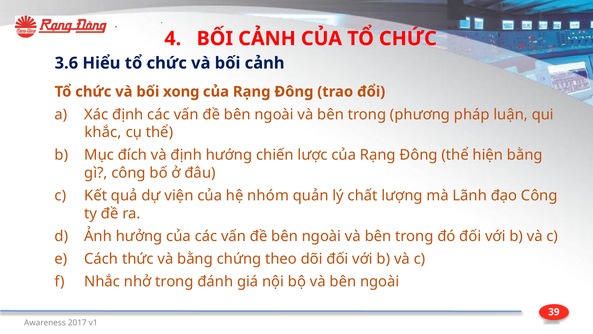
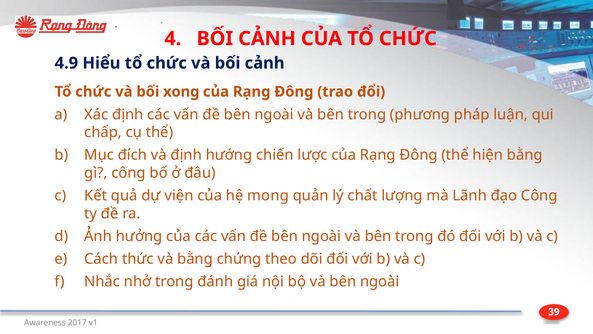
3.6: 3.6 -> 4.9 (66, 63)
khắc: khắc -> chấp (103, 132)
nhóm: nhóm -> mong (268, 195)
